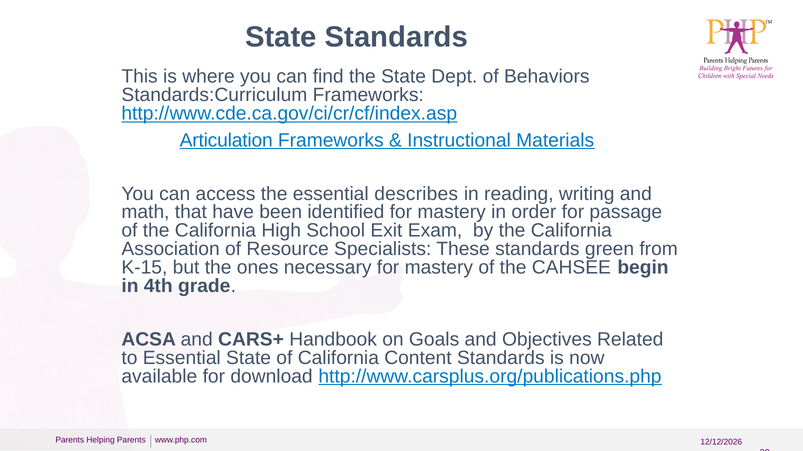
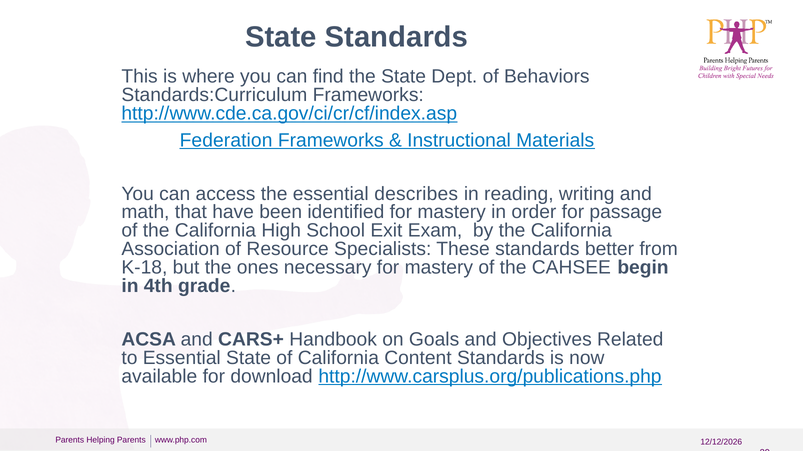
Articulation: Articulation -> Federation (226, 140)
green: green -> better (610, 249)
K-15: K-15 -> K-18 (144, 268)
